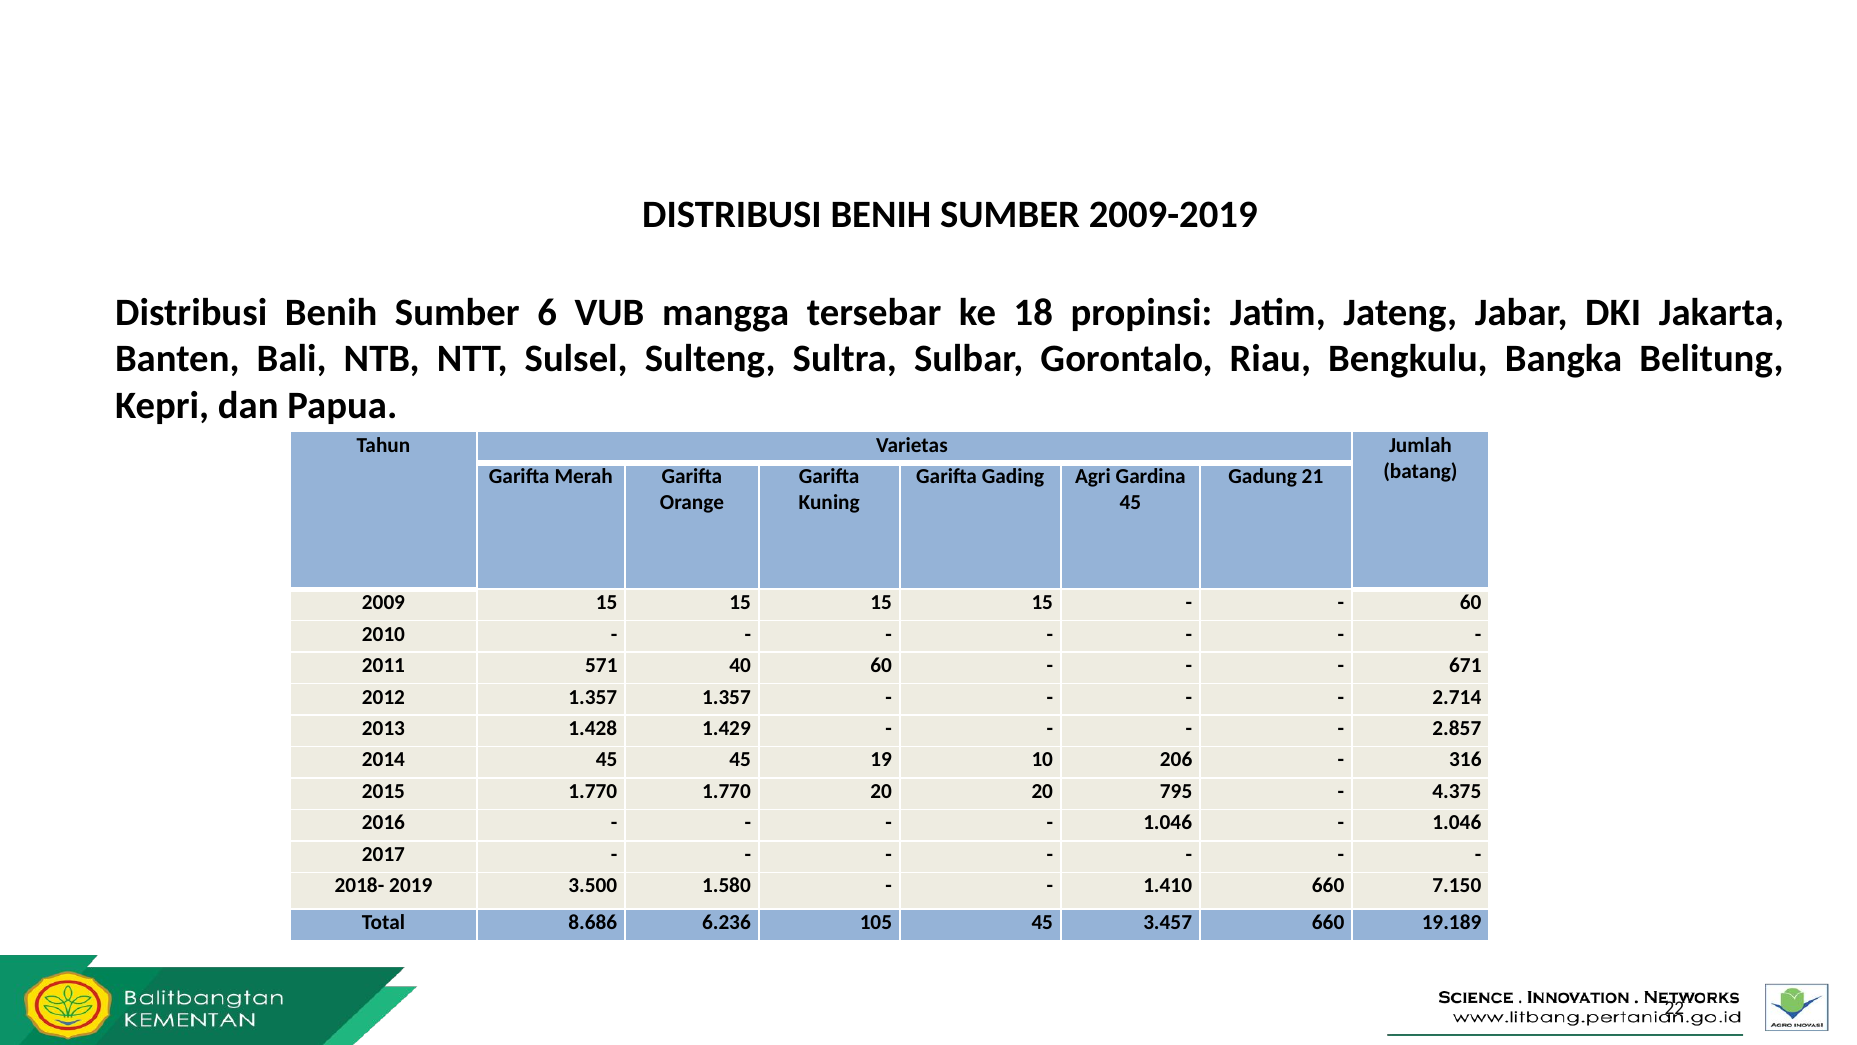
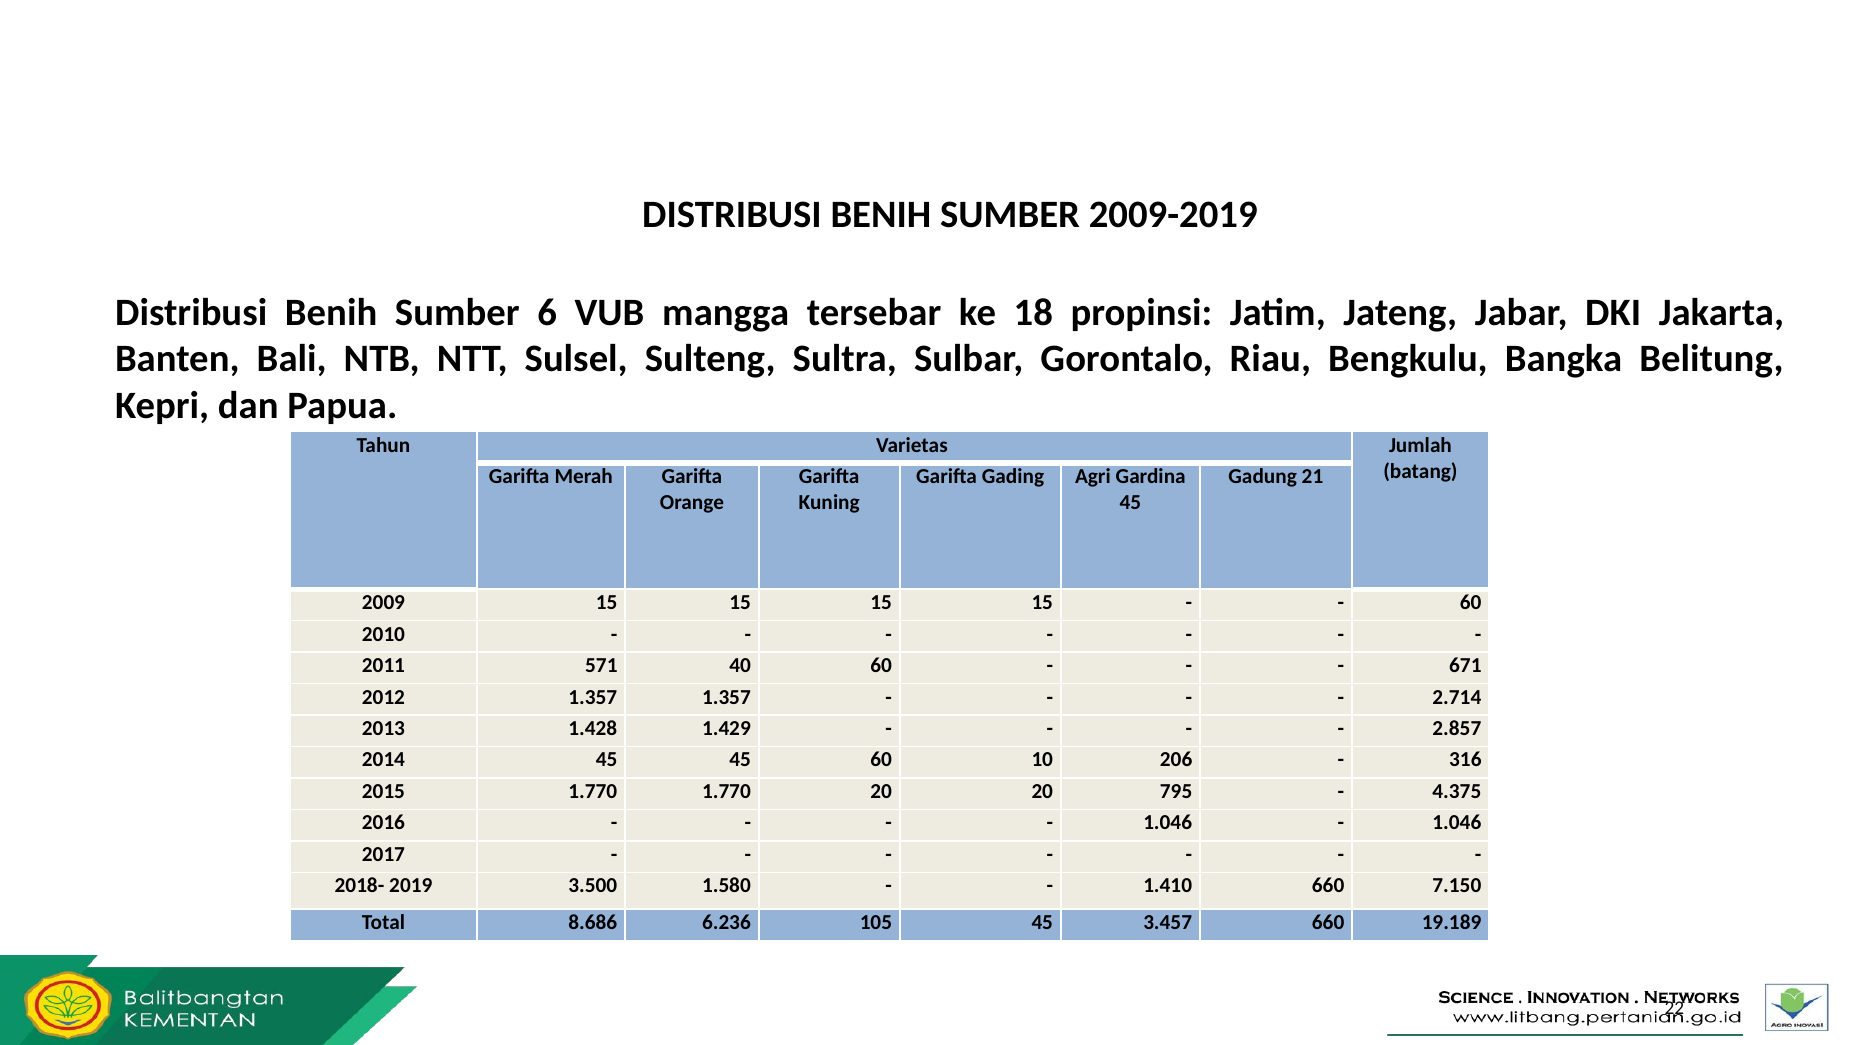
45 19: 19 -> 60 (881, 760)
